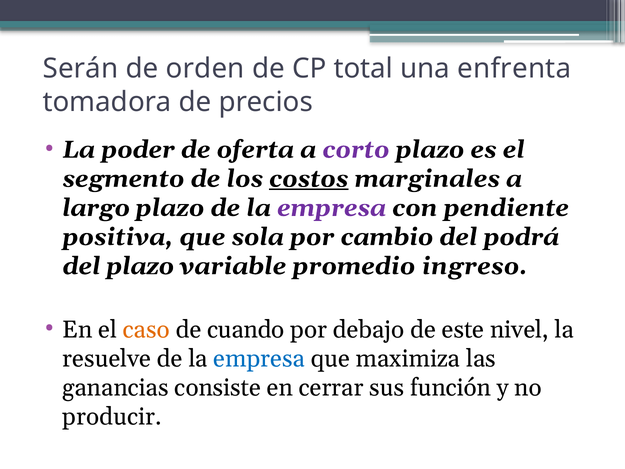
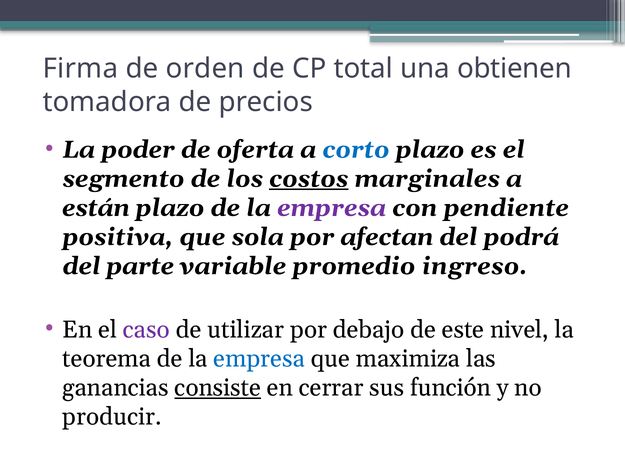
Serán: Serán -> Firma (80, 69)
enfrenta: enfrenta -> obtienen (515, 69)
corto colour: purple -> blue (356, 150)
largo: largo -> están (96, 208)
cambio: cambio -> afectan (387, 237)
del plazo: plazo -> parte (140, 266)
caso colour: orange -> purple (146, 329)
cuando: cuando -> utilizar (246, 329)
resuelve: resuelve -> teorema (107, 359)
consiste underline: none -> present (218, 388)
